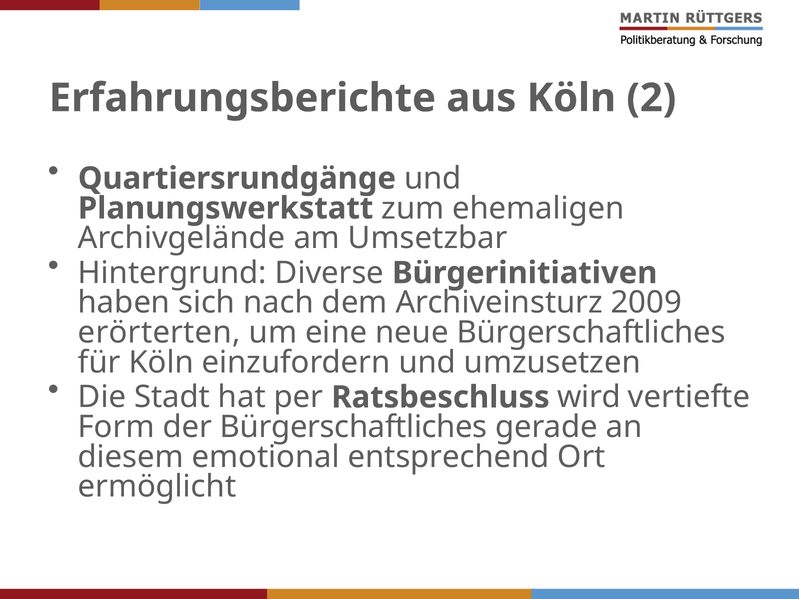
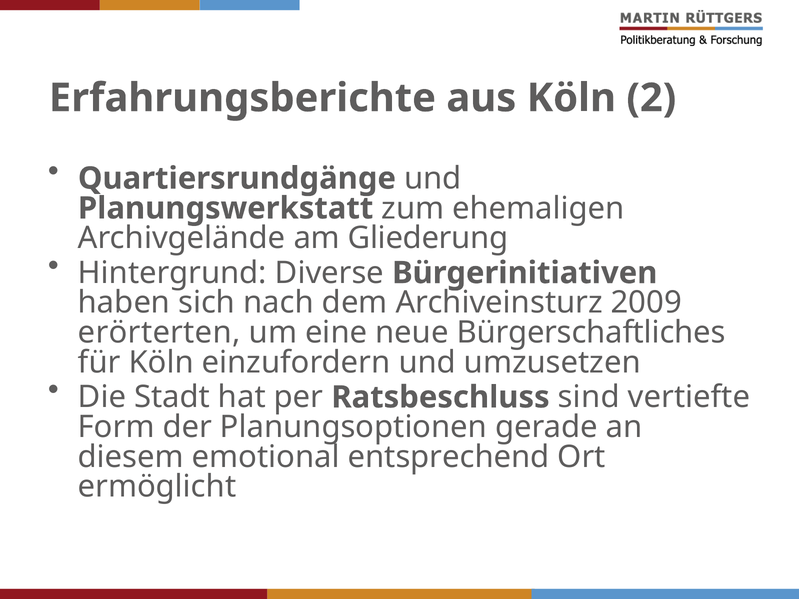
Umsetzbar: Umsetzbar -> Gliederung (428, 238)
wird: wird -> sind (589, 397)
der Bürgerschaftliches: Bürgerschaftliches -> Planungsoptionen (354, 427)
